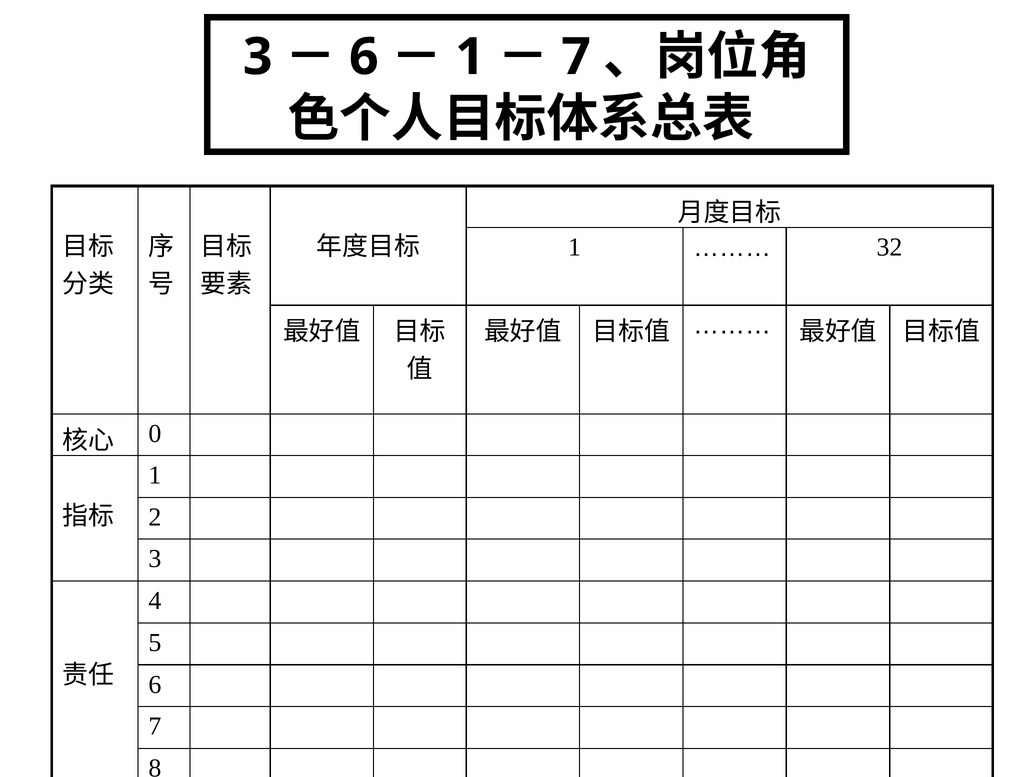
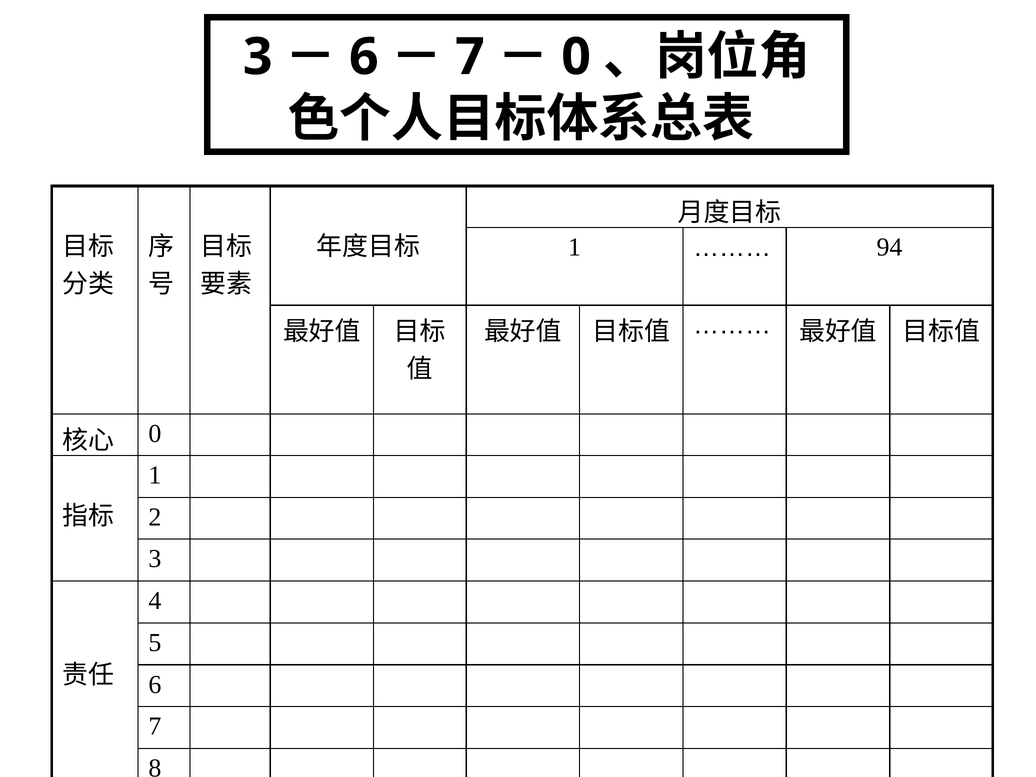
1: 1 -> 7 (470, 57)
7: 7 -> 0 (576, 57)
32: 32 -> 94 (889, 247)
